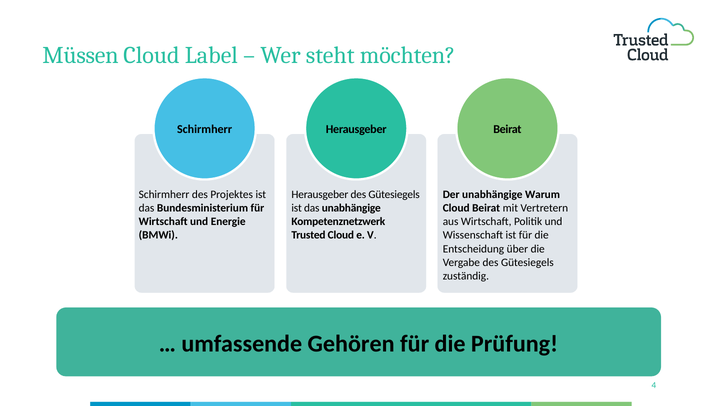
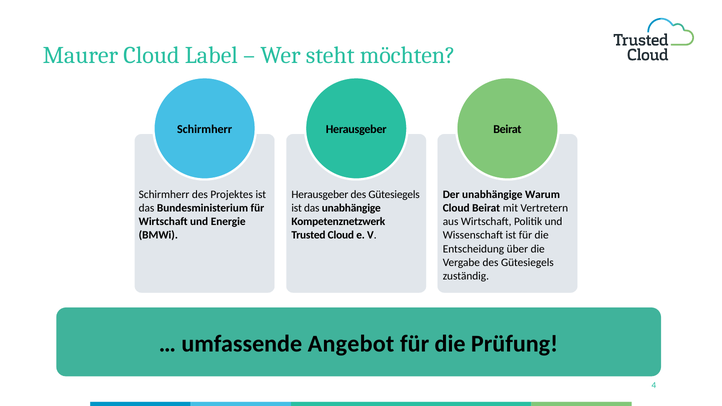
Müssen: Müssen -> Maurer (80, 56)
Gehören: Gehören -> Angebot (351, 344)
